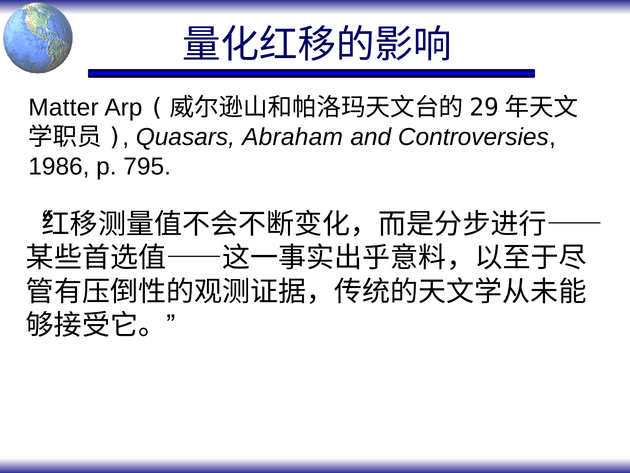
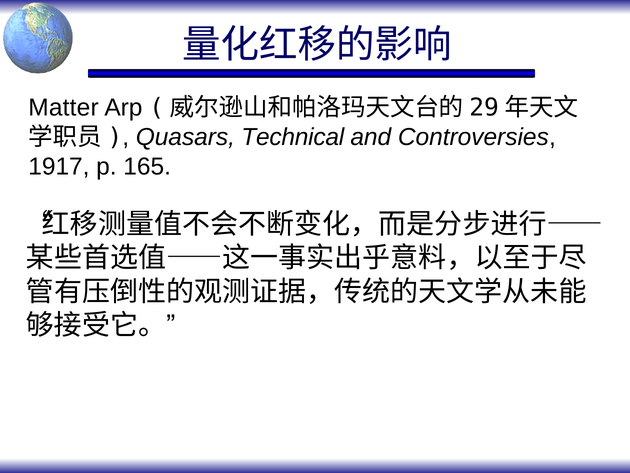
Abraham: Abraham -> Technical (293, 137)
1986: 1986 -> 1917 (59, 166)
795: 795 -> 165 (147, 166)
